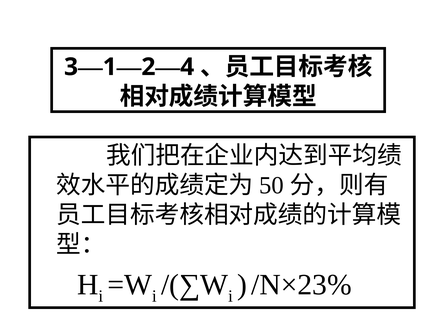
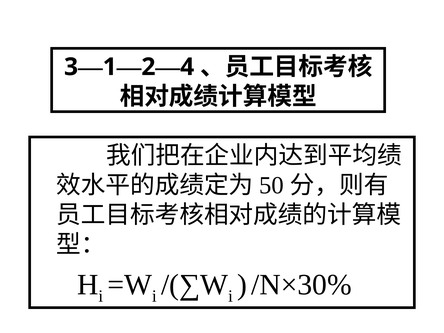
/N×23%: /N×23% -> /N×30% (302, 285)
